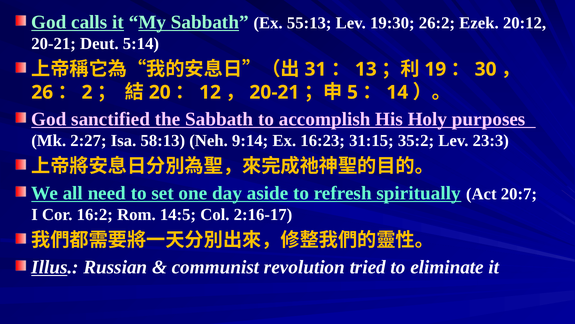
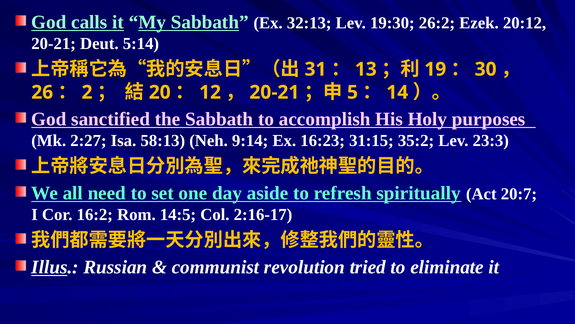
55:13: 55:13 -> 32:13 (309, 23)
